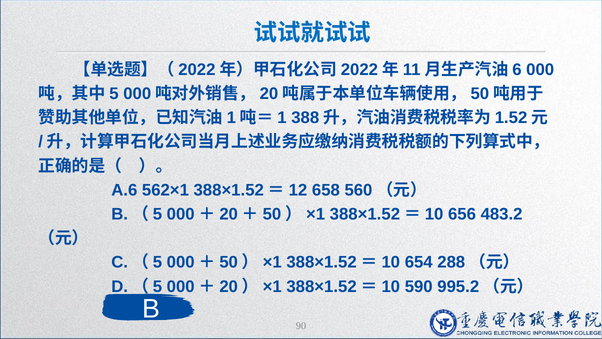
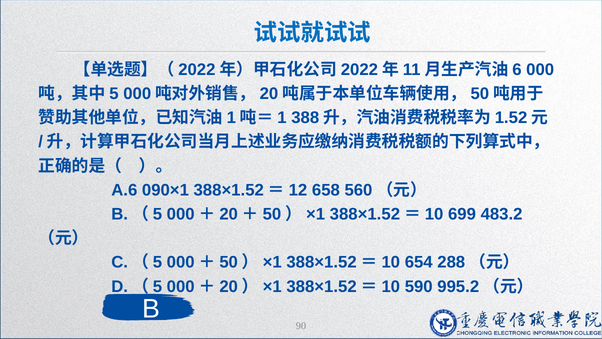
562×1: 562×1 -> 090×1 (165, 190)
656: 656 -> 699 (462, 214)
